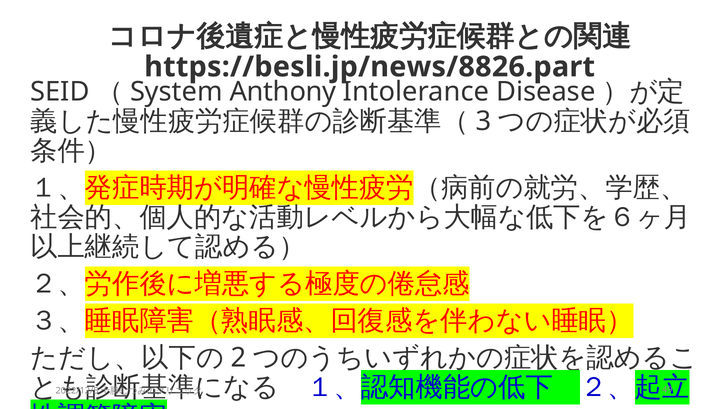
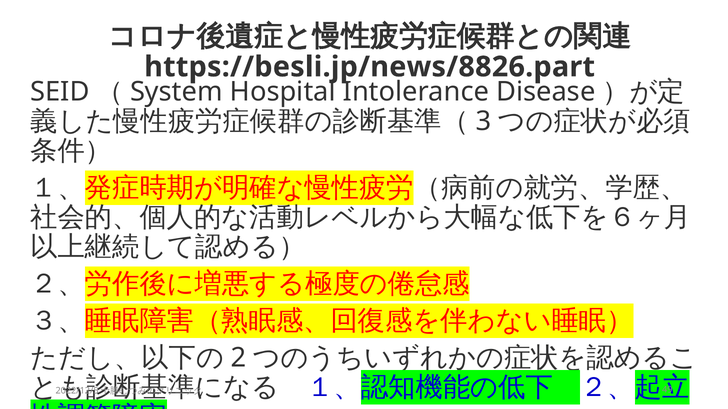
Anthony: Anthony -> Hospital (283, 92)
